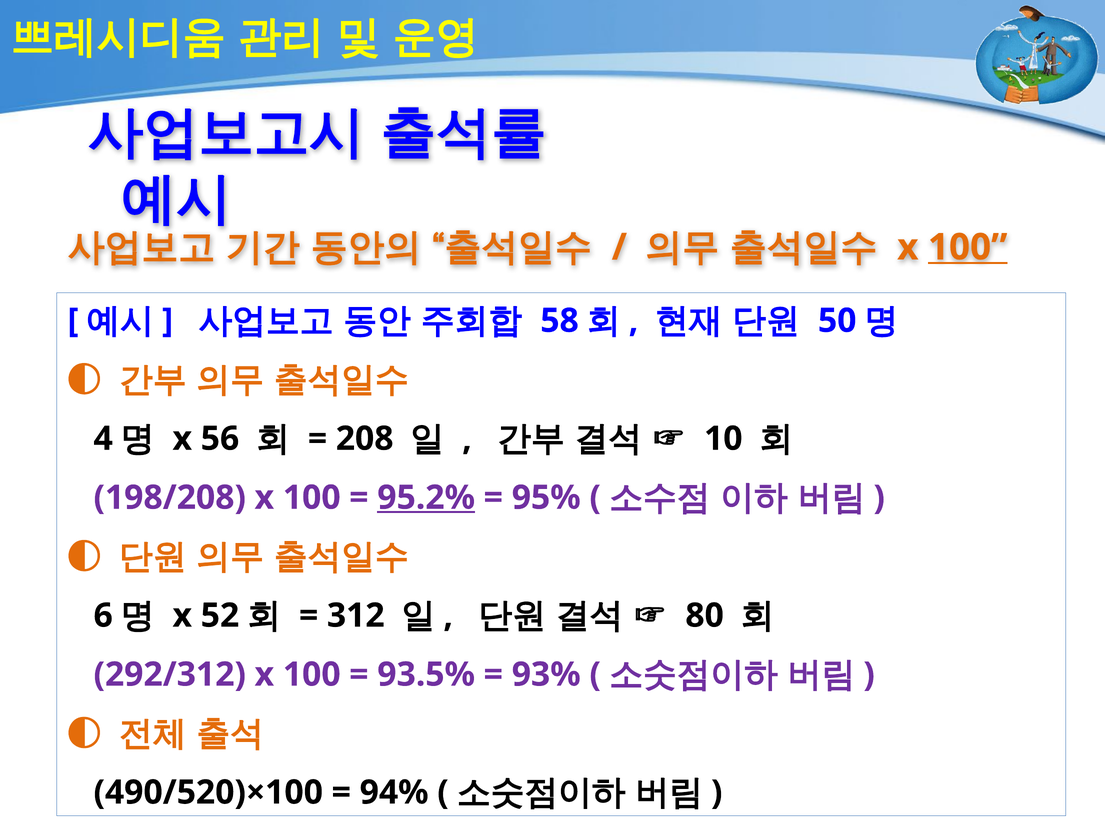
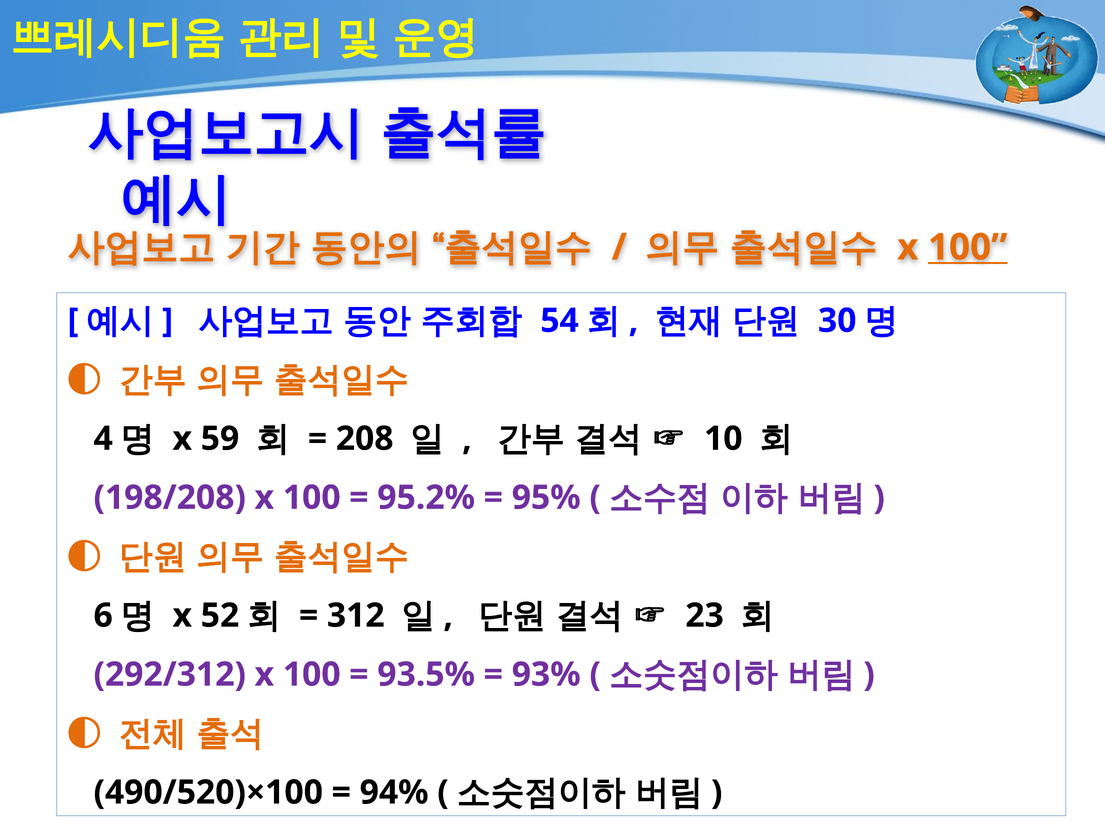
58: 58 -> 54 (560, 321)
50: 50 -> 30 (837, 321)
56: 56 -> 59 (220, 439)
95.2% underline: present -> none (426, 497)
80: 80 -> 23 (705, 615)
